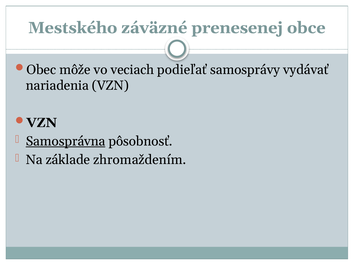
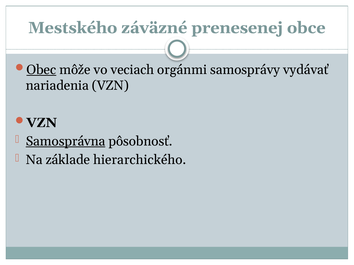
Obec underline: none -> present (41, 70)
podieľať: podieľať -> orgánmi (182, 70)
zhromaždením: zhromaždením -> hierarchického (140, 160)
